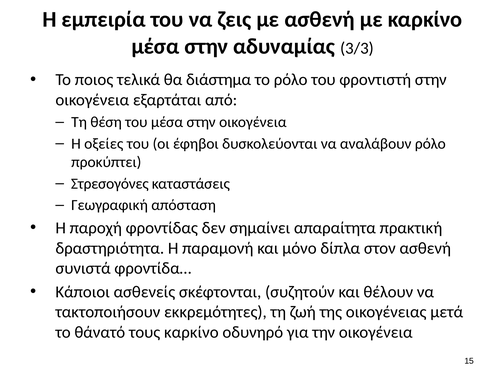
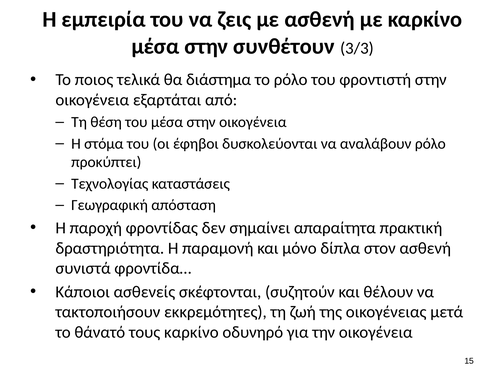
αδυναμίας: αδυναμίας -> συνθέτουν (284, 46)
οξείες: οξείες -> στόμα (104, 144)
Στρεσογόνες: Στρεσογόνες -> Τεχνολογίας (110, 184)
